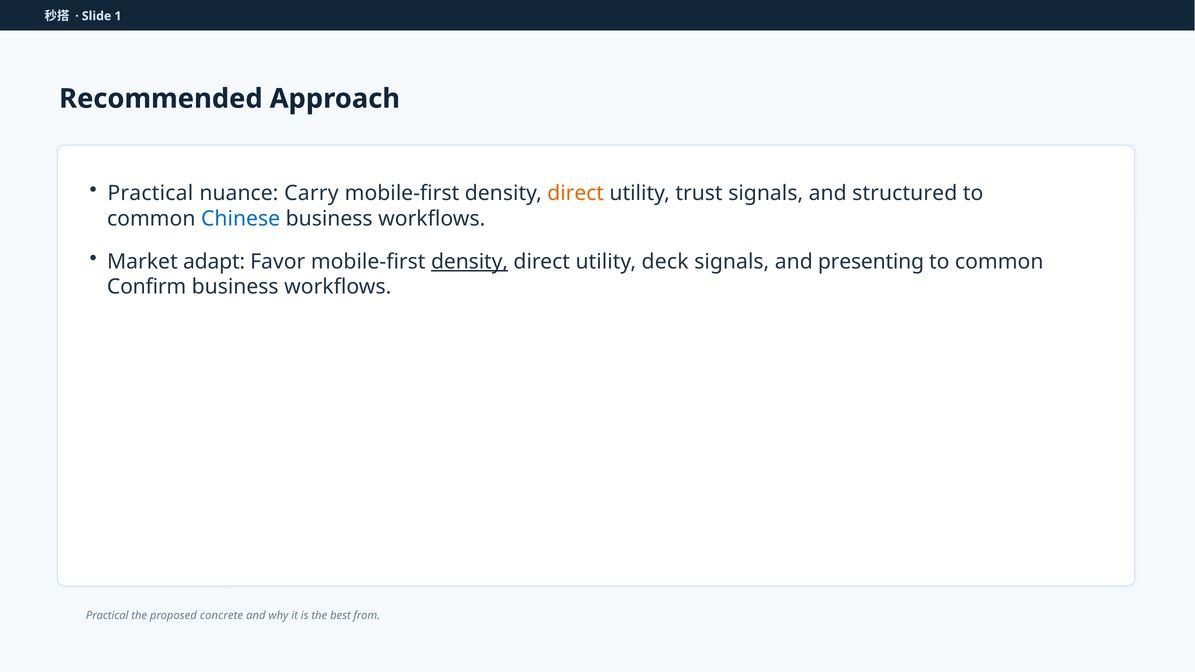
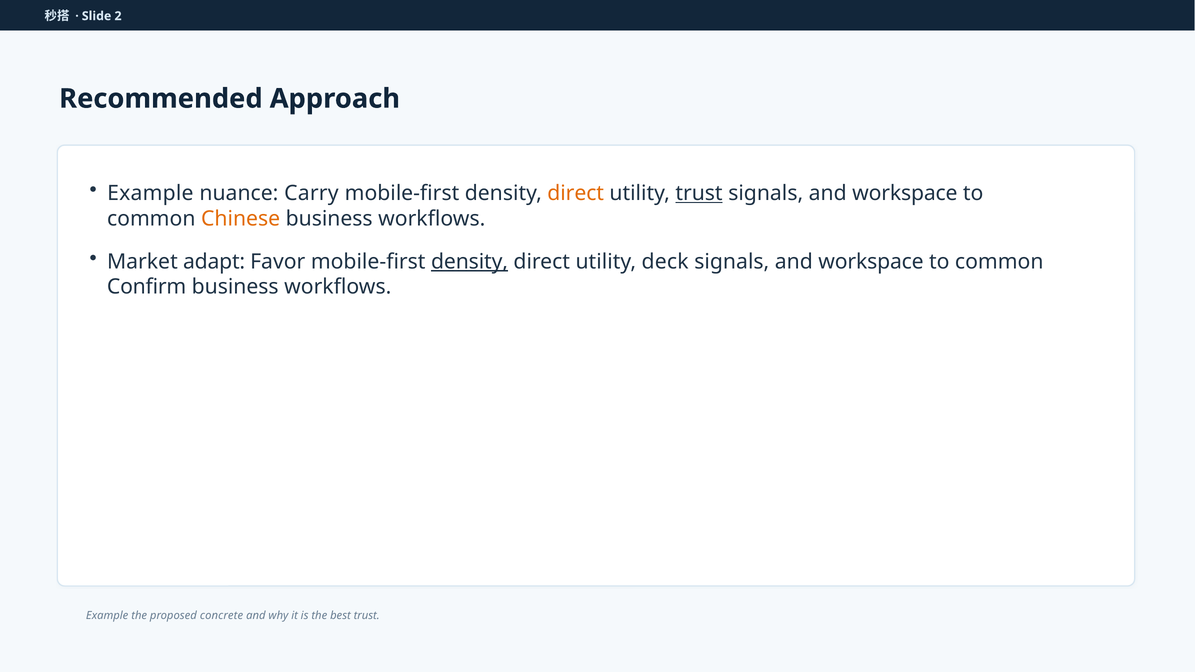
1: 1 -> 2 (118, 16)
Practical: Practical -> Example (150, 193)
trust underline: none -> present (699, 193)
structured: structured -> workspace (905, 193)
Chinese colour: blue -> orange (241, 219)
presenting: presenting -> workspace (871, 262)
Practical: Practical -> Example (107, 616)
best from: from -> trust (367, 616)
